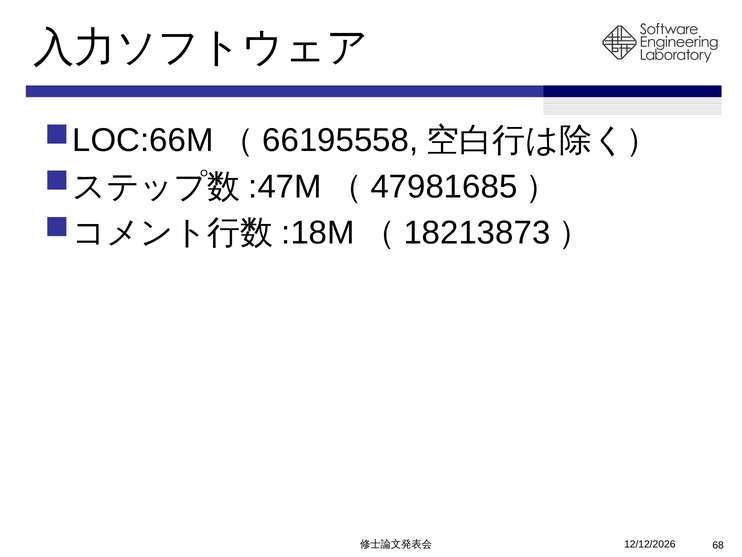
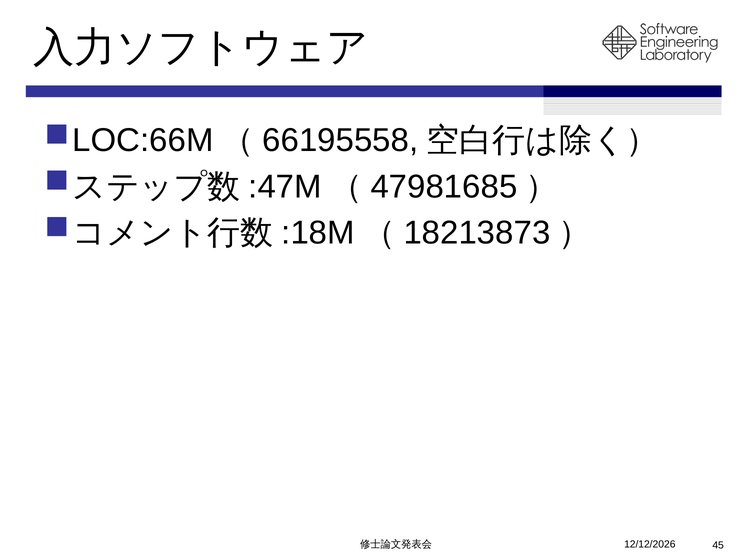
68: 68 -> 45 (718, 545)
